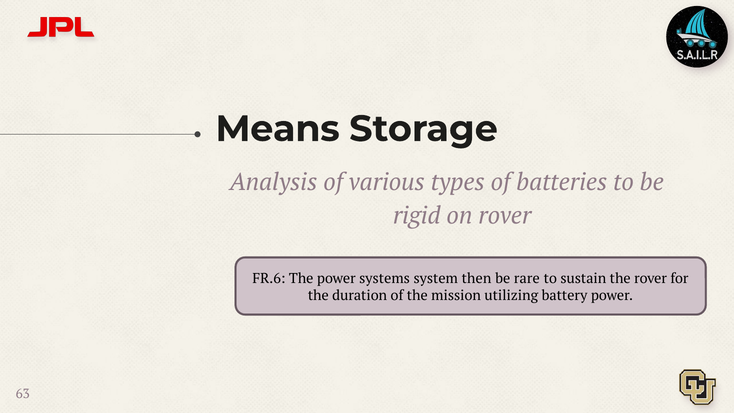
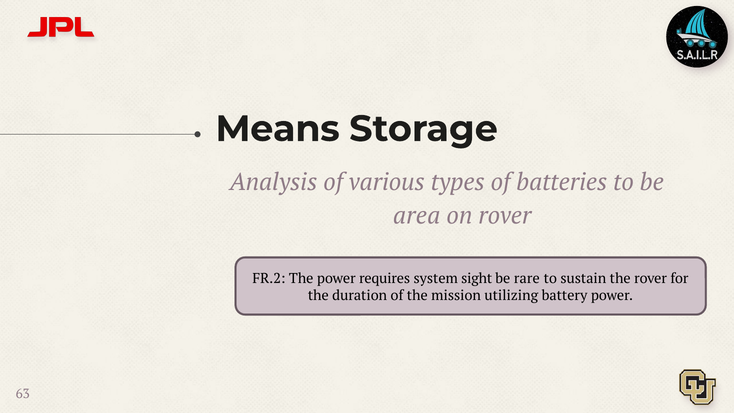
rigid: rigid -> area (417, 216)
FR.6: FR.6 -> FR.2 (269, 278)
systems: systems -> requires (385, 278)
then: then -> sight (477, 278)
